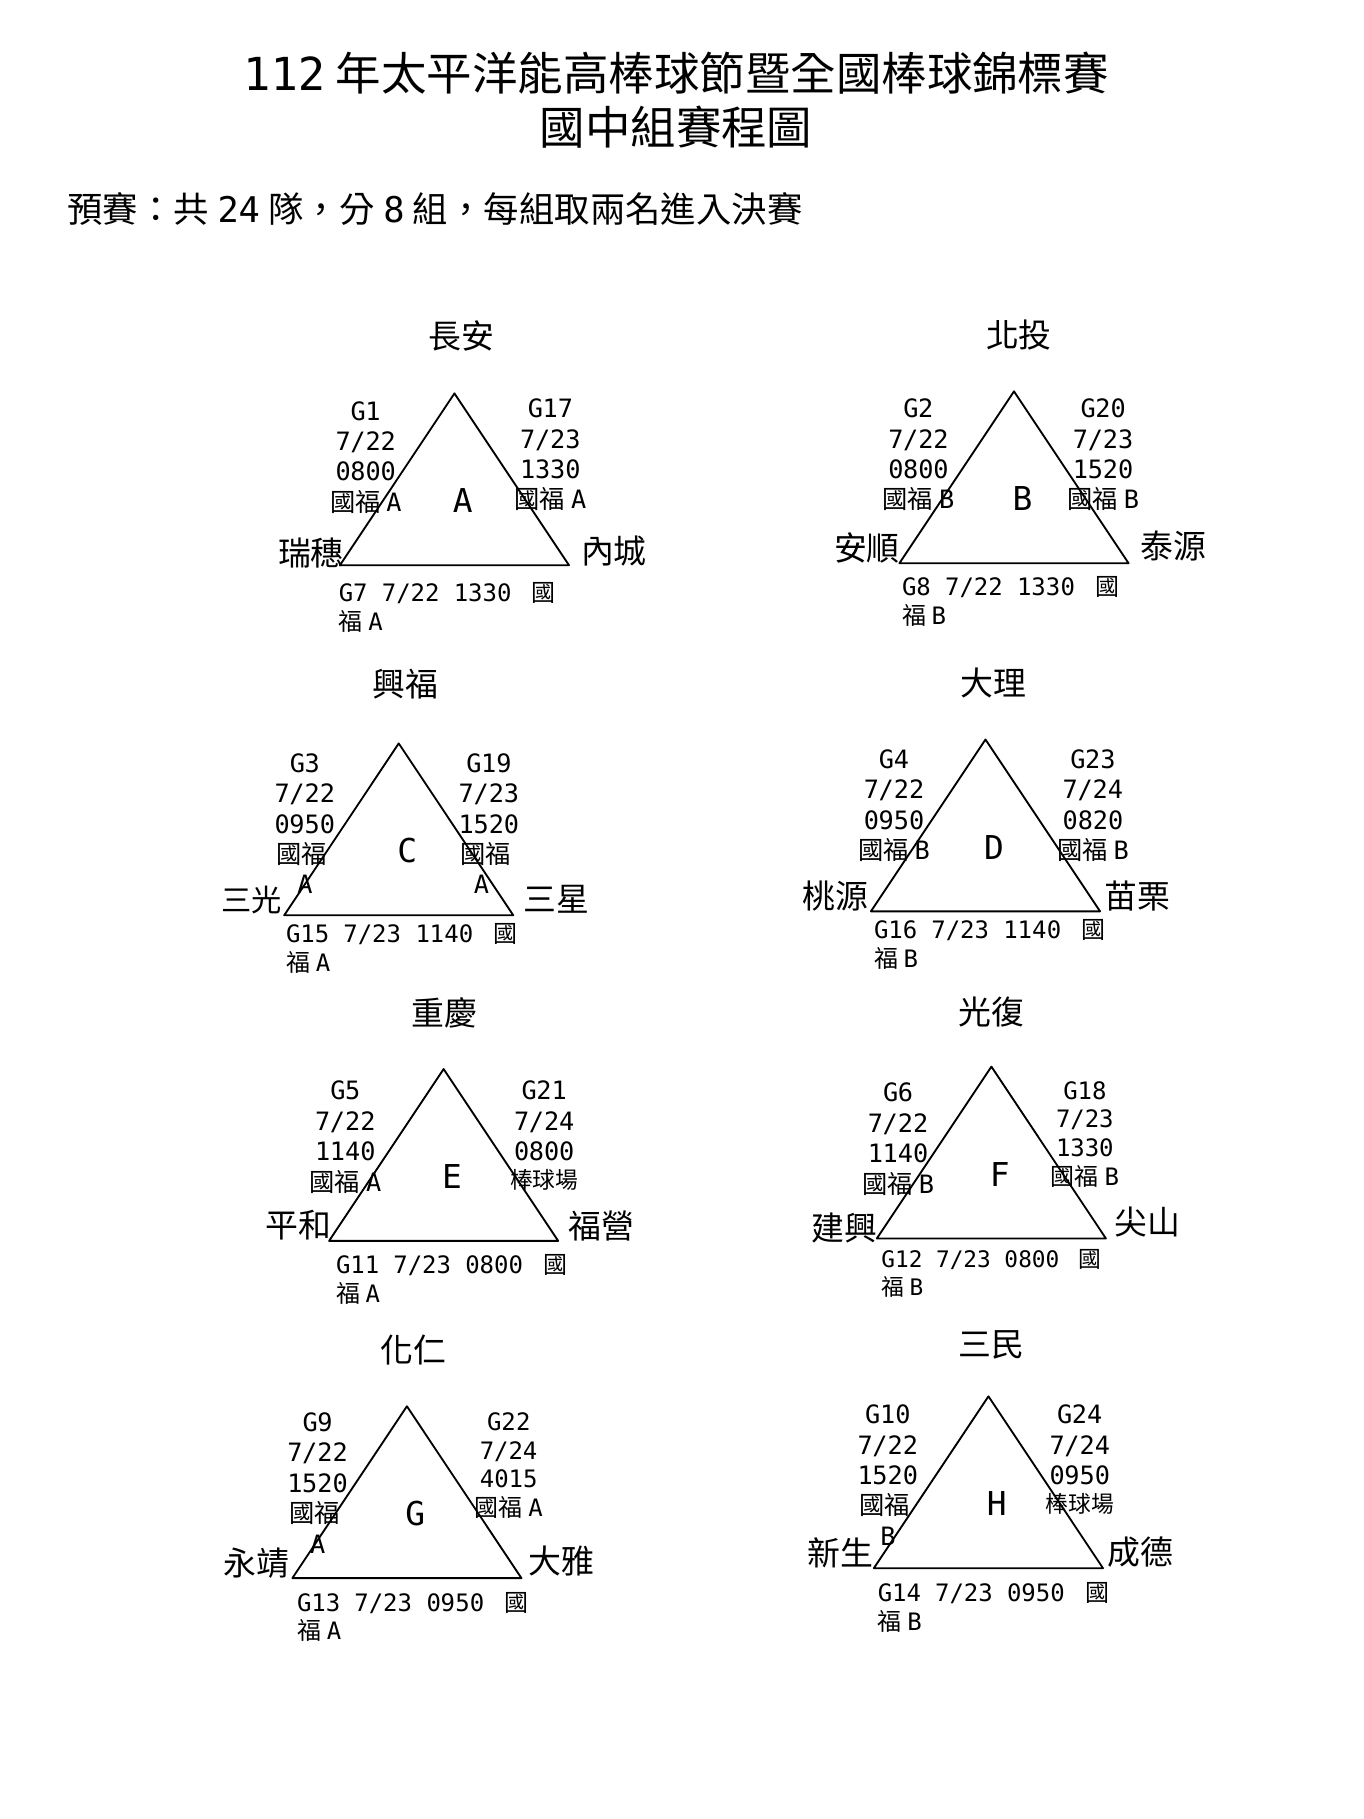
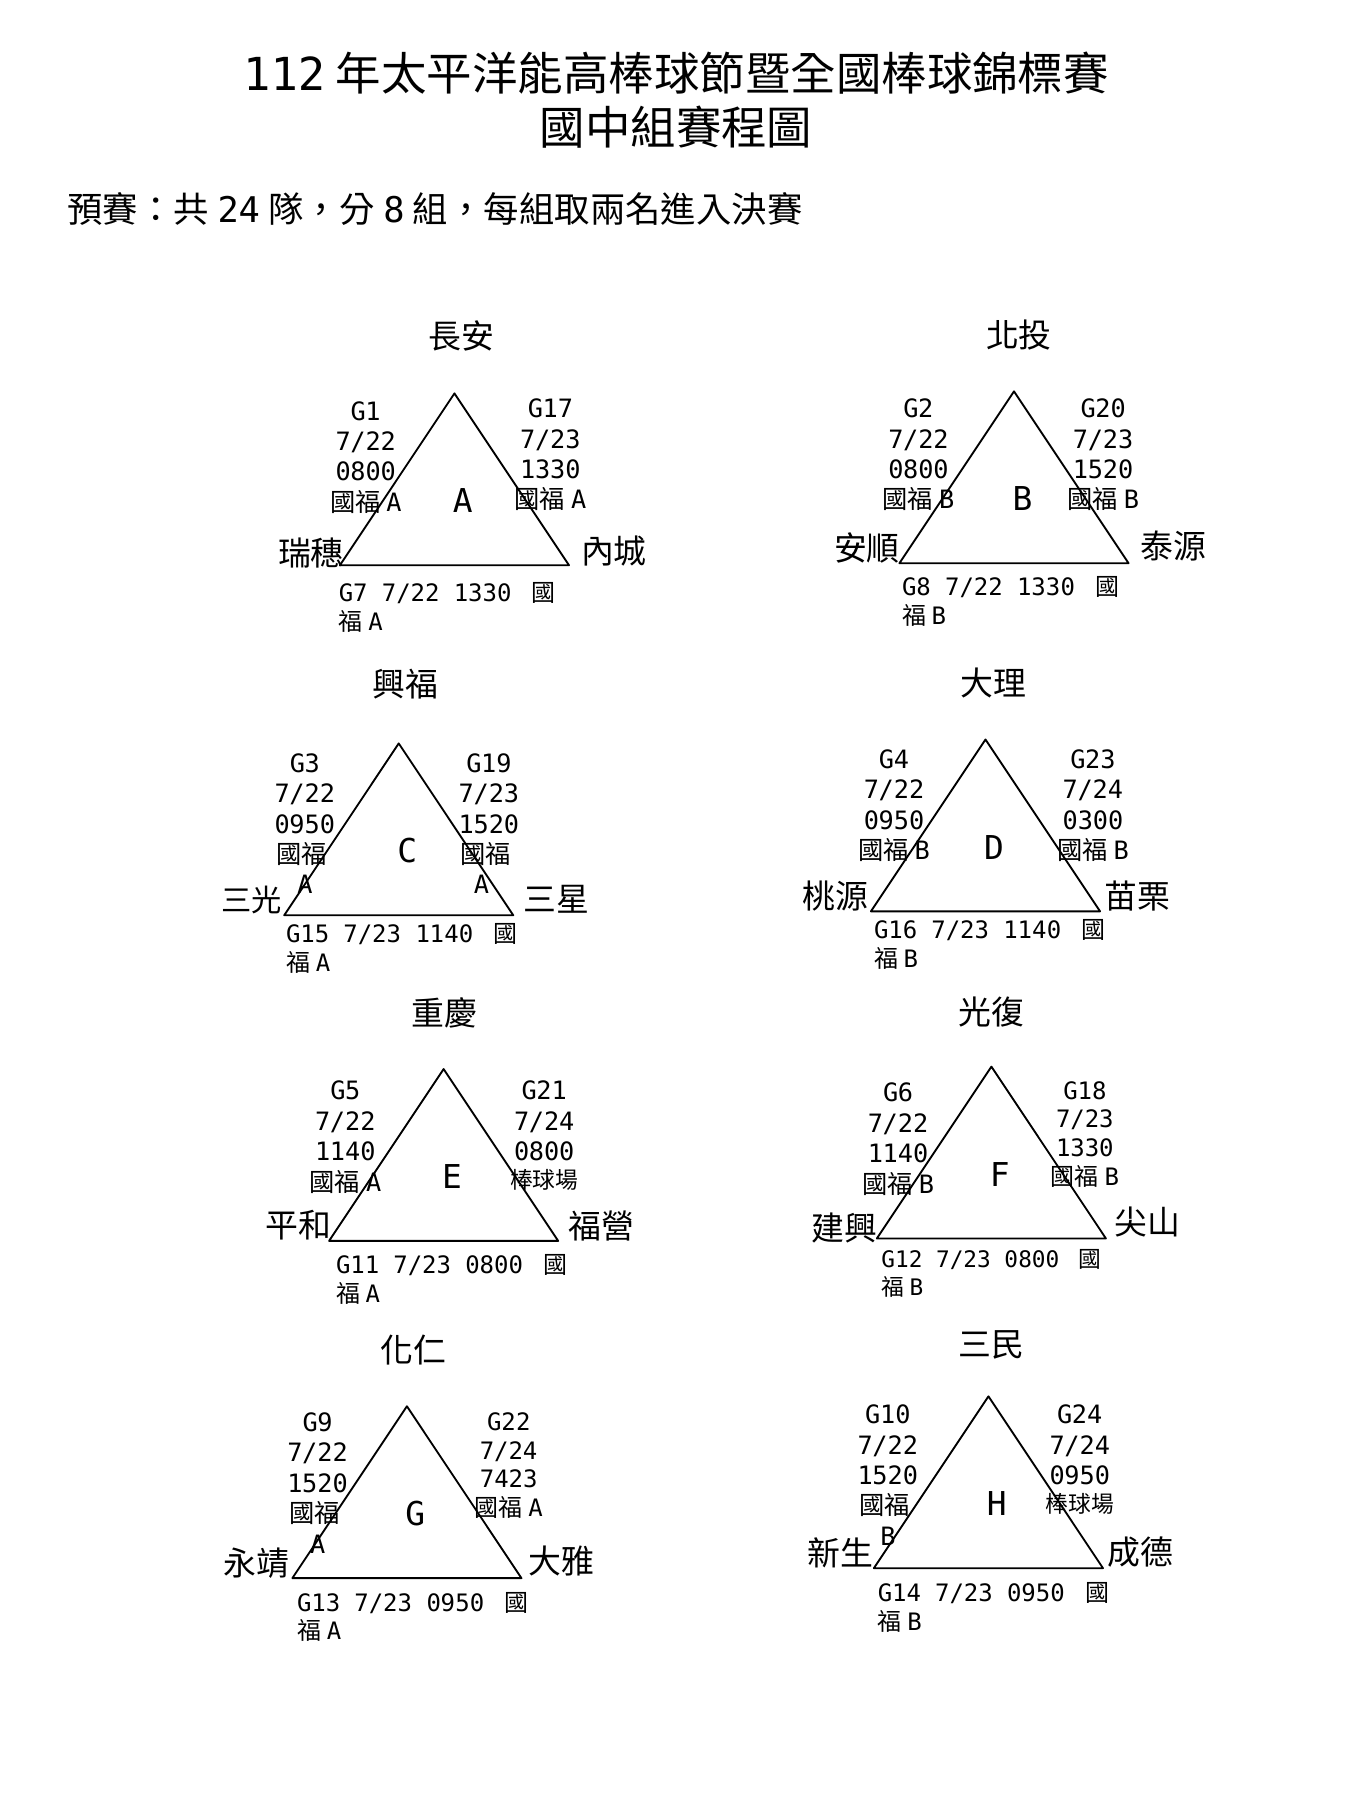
0820: 0820 -> 0300 (1093, 821)
4015: 4015 -> 7423 (509, 1480)
